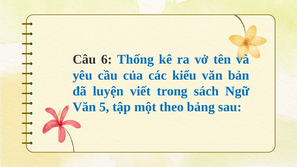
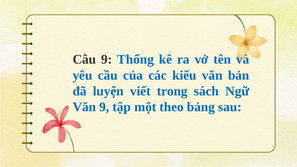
Câu 6: 6 -> 9 (107, 59)
Văn 5: 5 -> 9 (104, 107)
